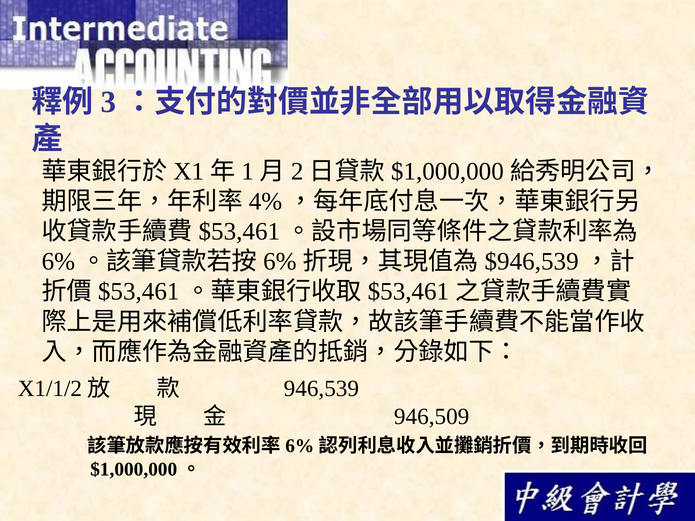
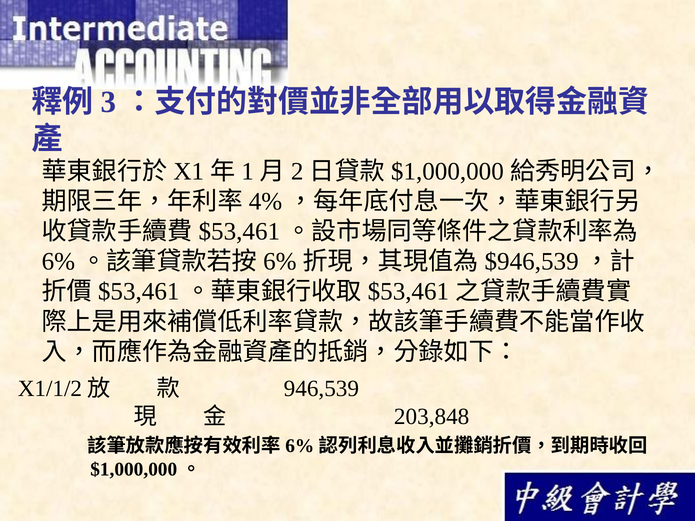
946,509: 946,509 -> 203,848 (432, 417)
